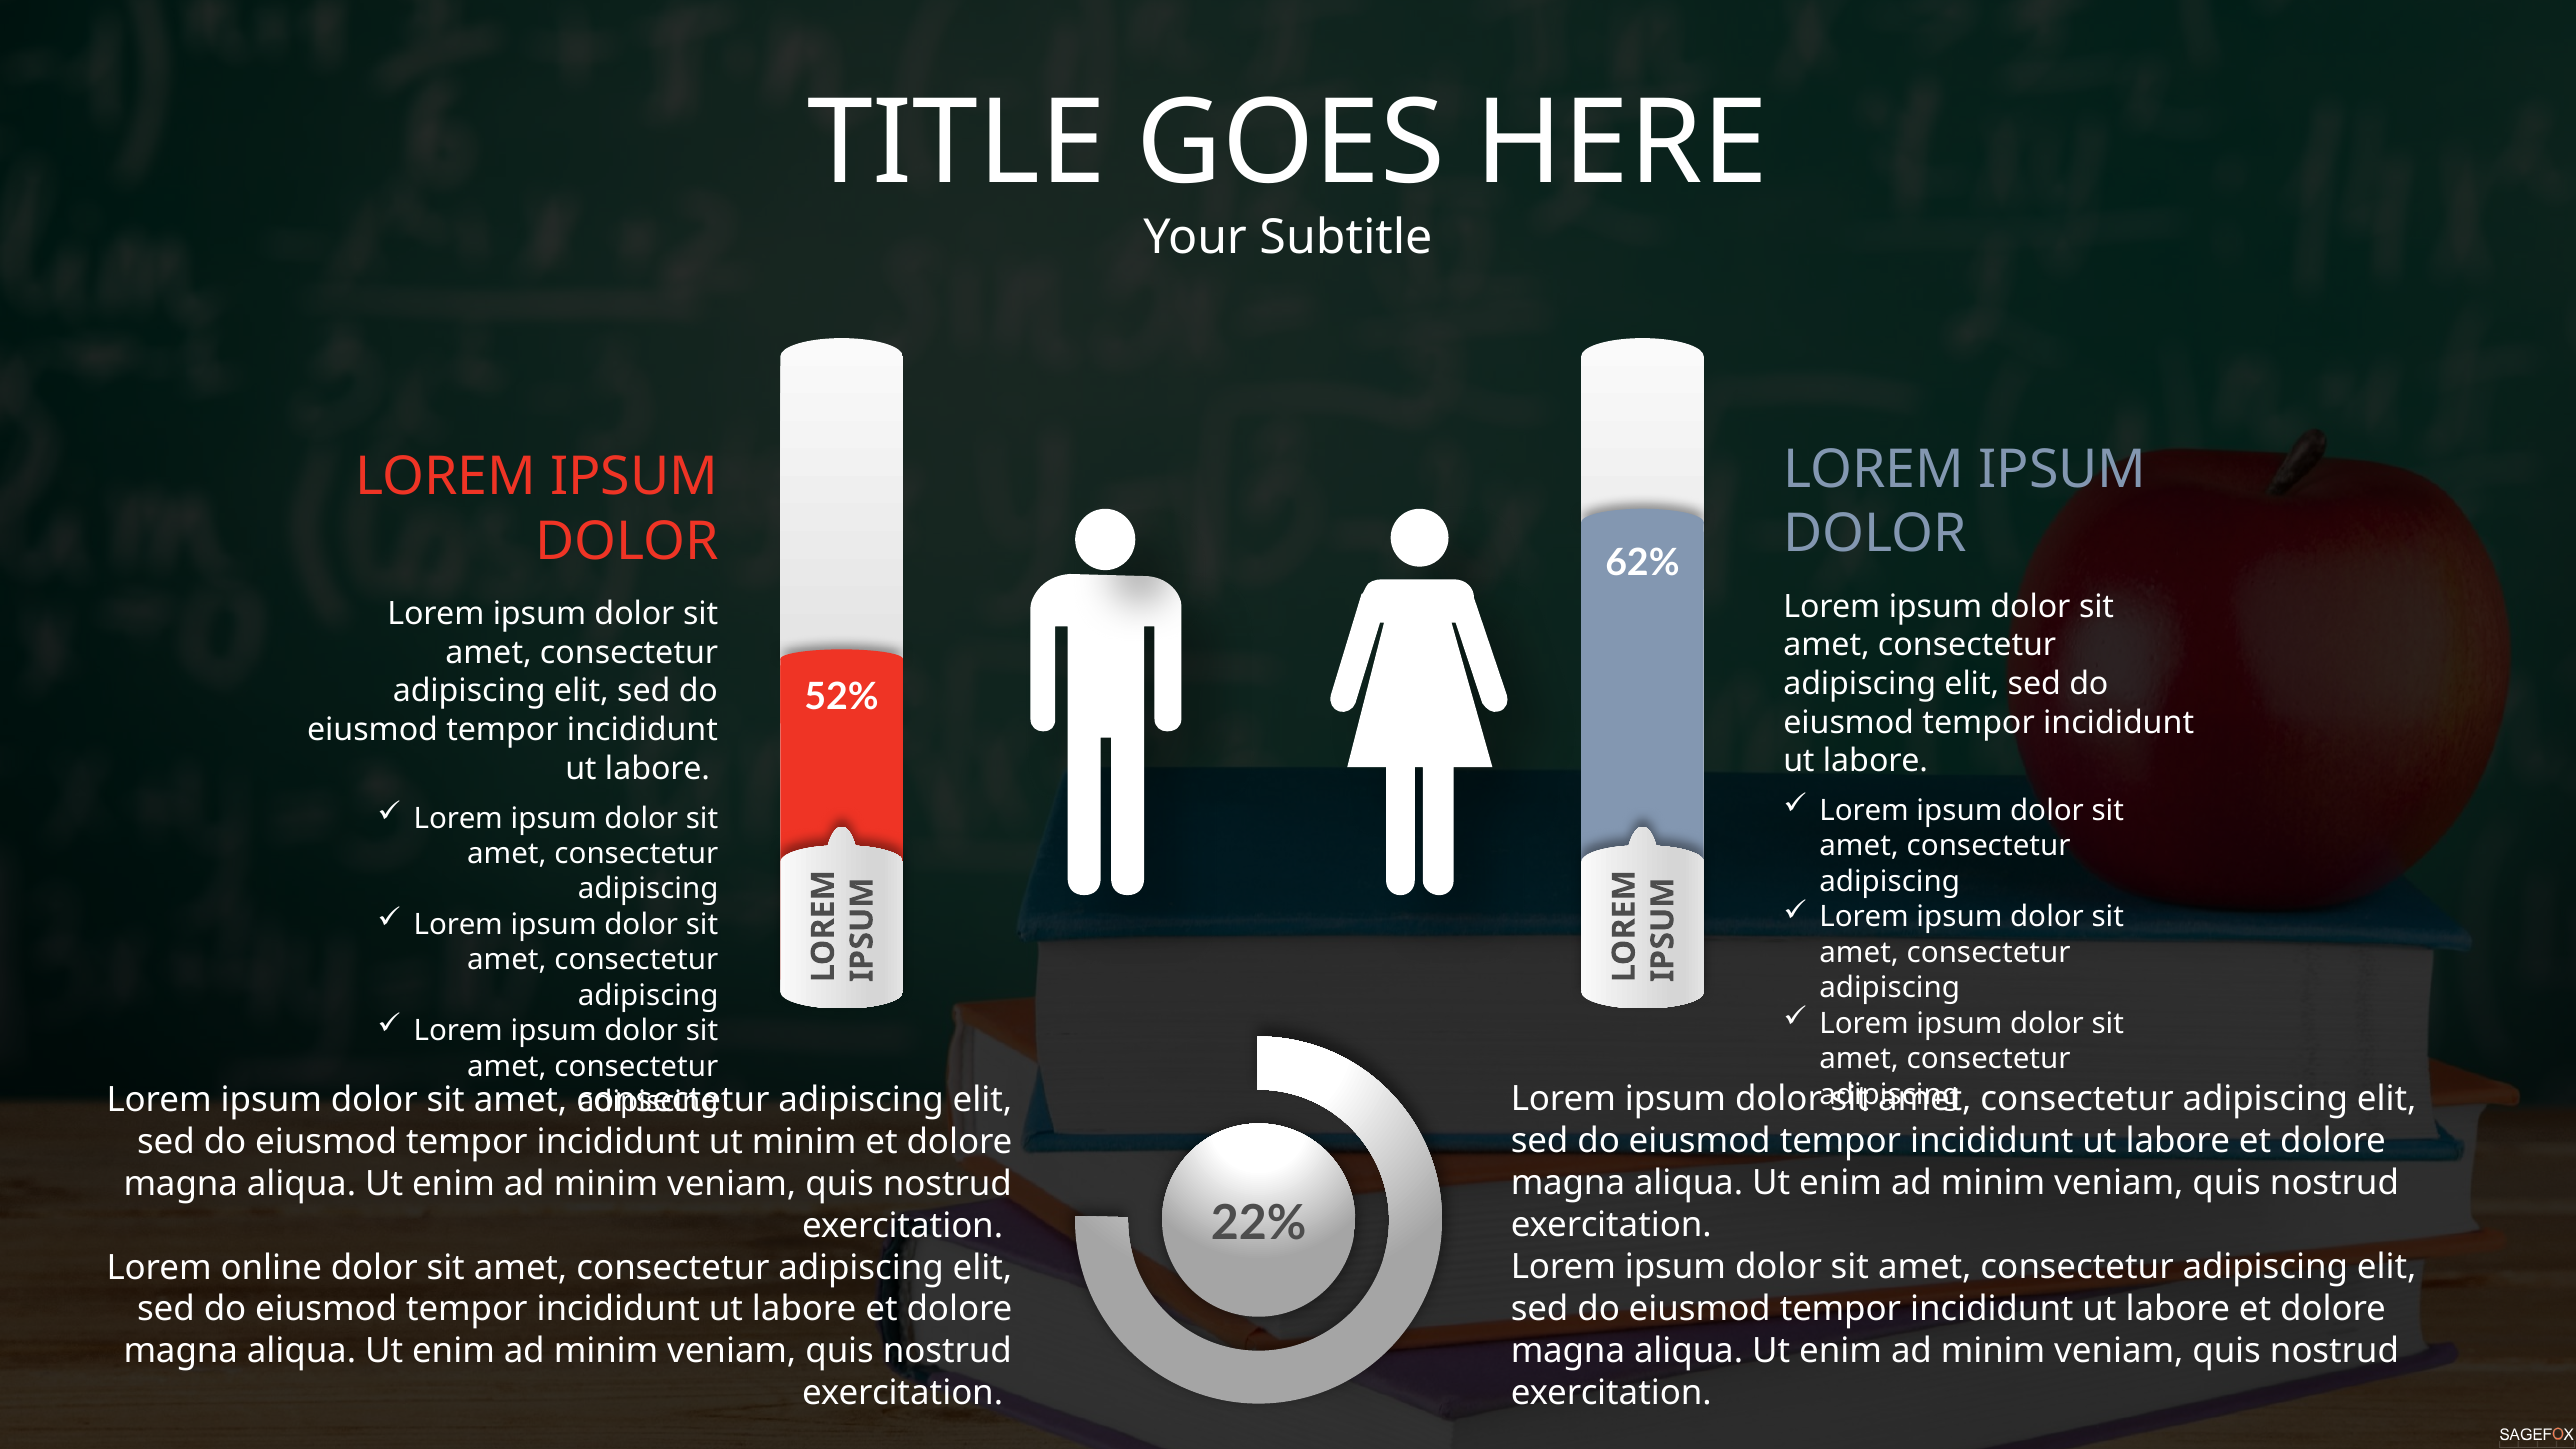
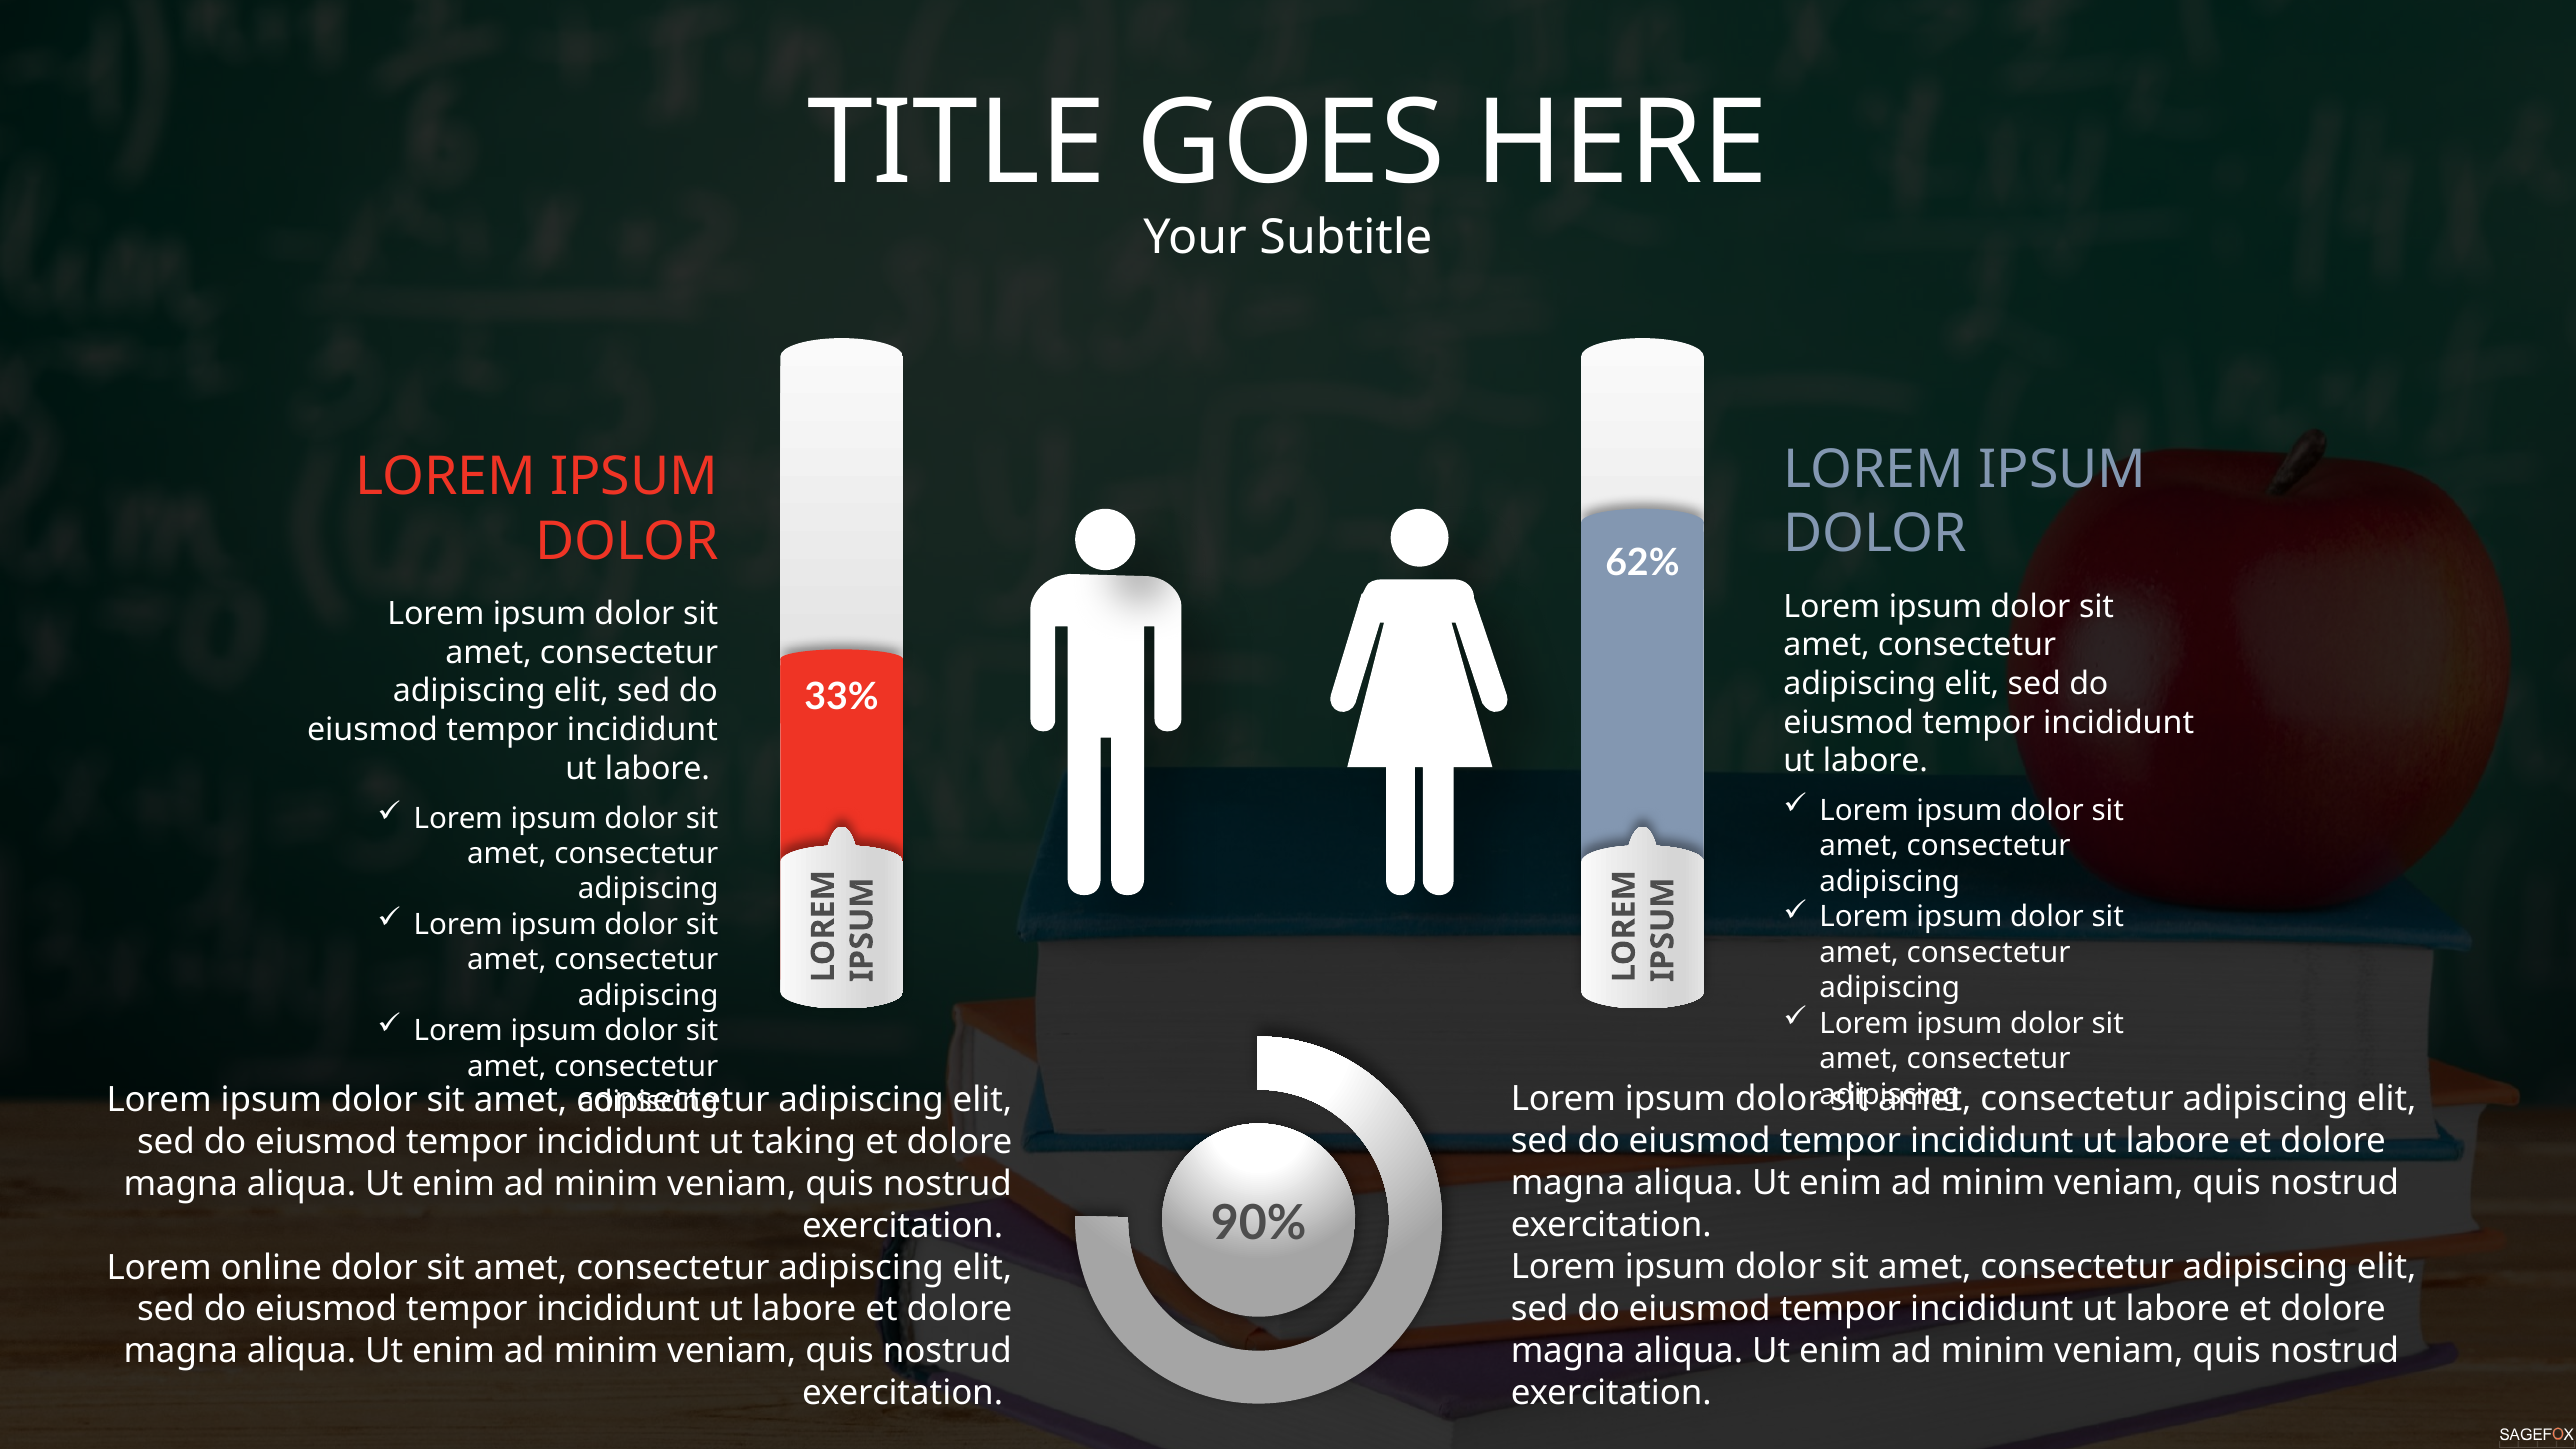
52%: 52% -> 33% (842, 697)
ut minim: minim -> taking (804, 1142)
22%: 22% -> 90% (1259, 1223)
